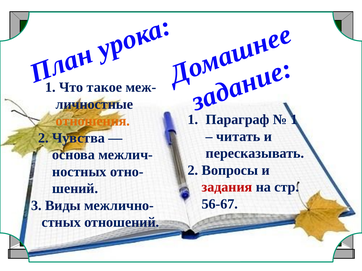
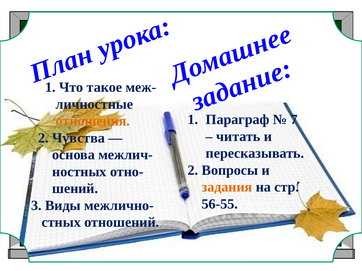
1: 1 -> 7 (294, 120)
задания colour: red -> orange (227, 187)
56-67: 56-67 -> 56-55 (220, 204)
